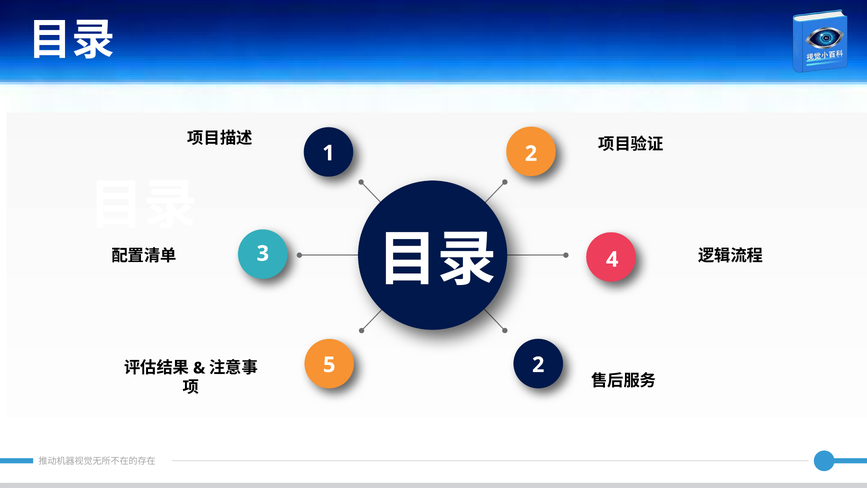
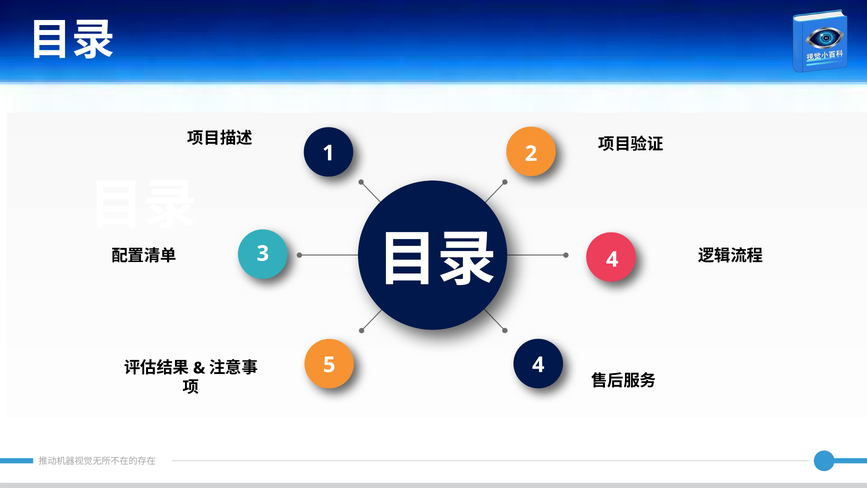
5 2: 2 -> 4 (538, 365)
